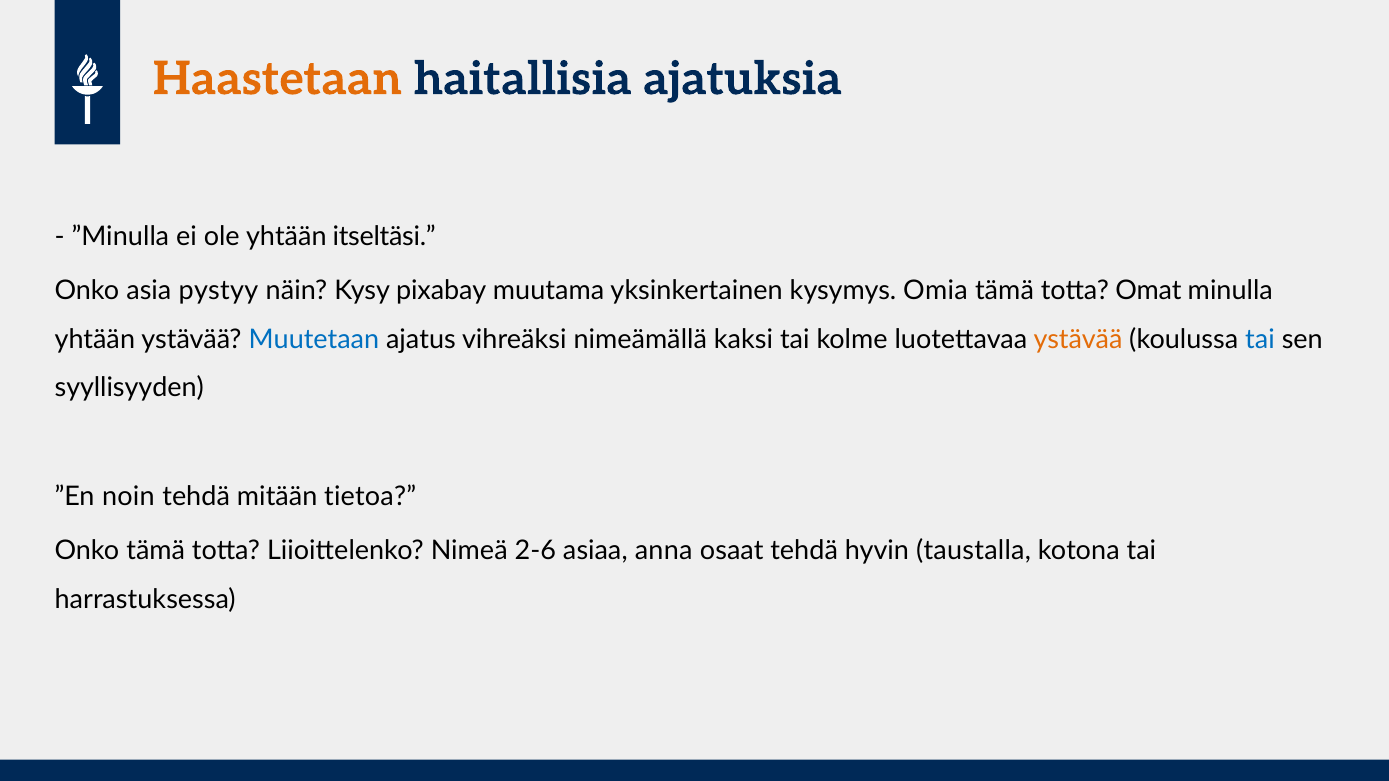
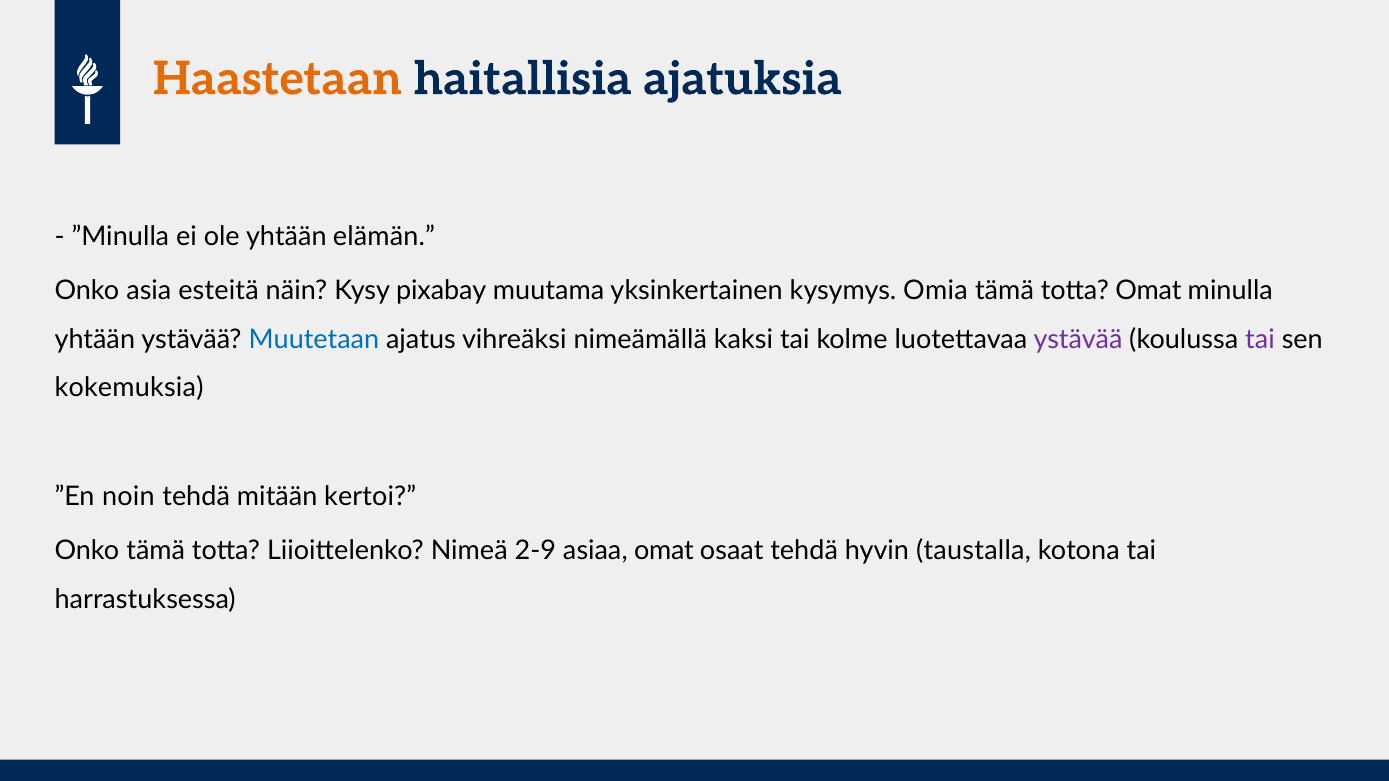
itseltäsi: itseltäsi -> elämän (384, 236)
pystyy: pystyy -> esteitä (219, 291)
ystävää colour: orange -> purple (1078, 339)
tai colour: blue -> purple (1260, 339)
syyllisyyden: syyllisyyden -> kokemuksia (129, 388)
tietoa: tietoa -> kertoi (370, 497)
2-6: 2-6 -> 2-9 (535, 551)
asiaa anna: anna -> omat (664, 551)
